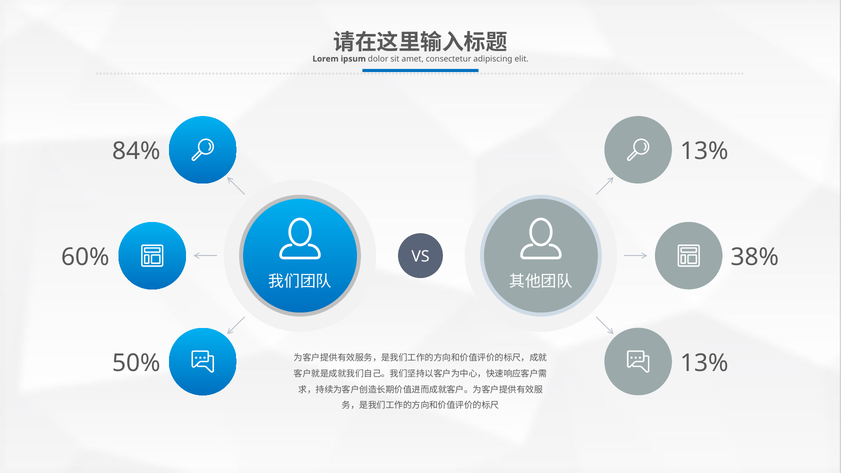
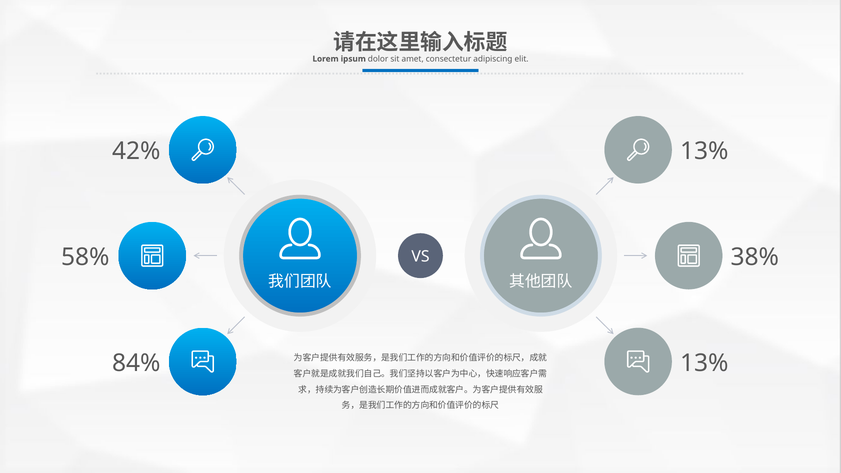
84%: 84% -> 42% (136, 151)
60%: 60% -> 58% (86, 257)
50%: 50% -> 84% (136, 363)
